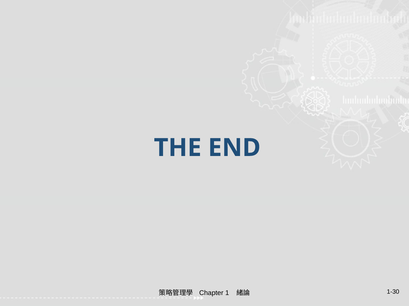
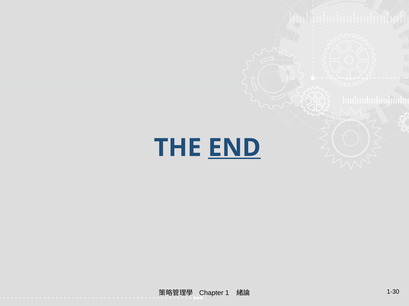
END underline: none -> present (234, 148)
